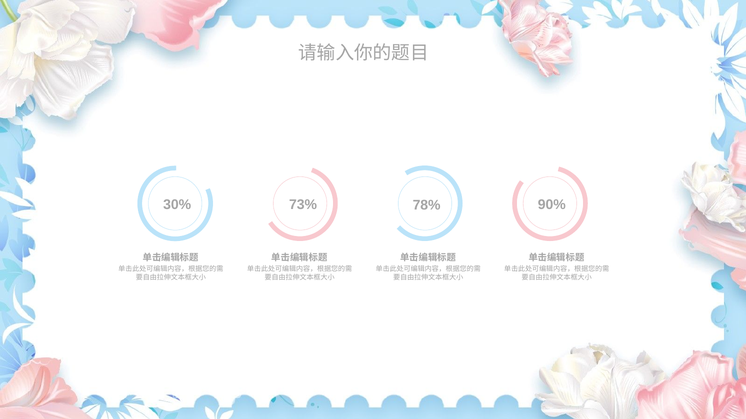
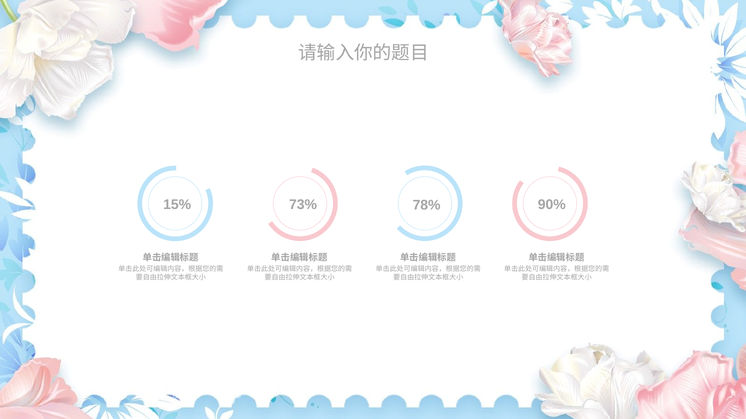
30%: 30% -> 15% (177, 205)
